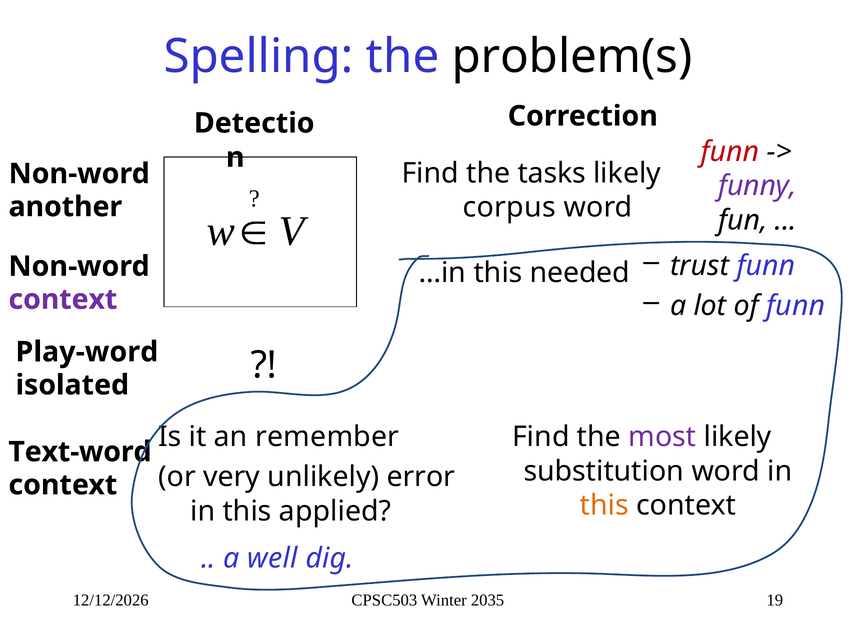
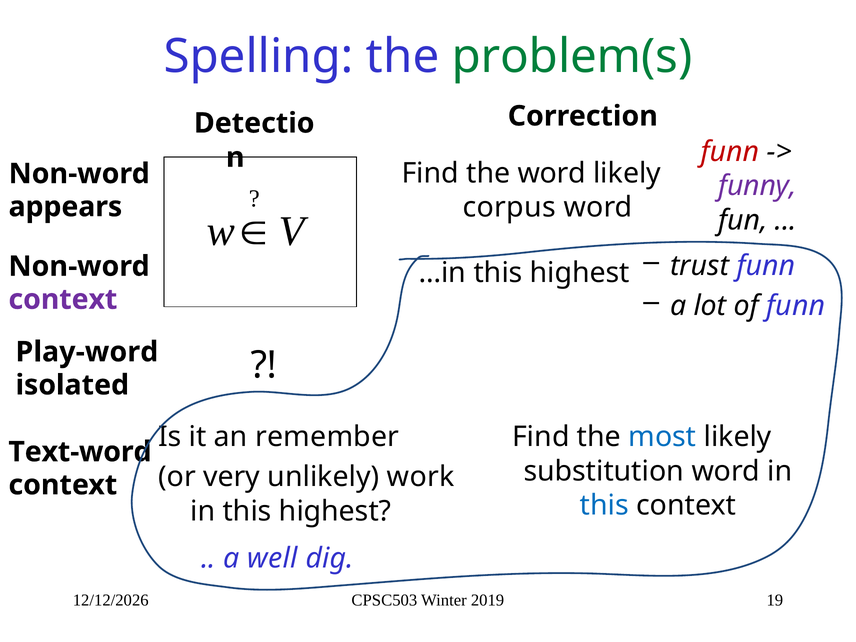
problem(s colour: black -> green (572, 57)
the tasks: tasks -> word (552, 173)
another: another -> appears (65, 207)
…in this needed: needed -> highest (580, 273)
most colour: purple -> blue (662, 437)
error: error -> work (421, 477)
this colour: orange -> blue (604, 506)
in this applied: applied -> highest (335, 511)
2035: 2035 -> 2019 (488, 600)
